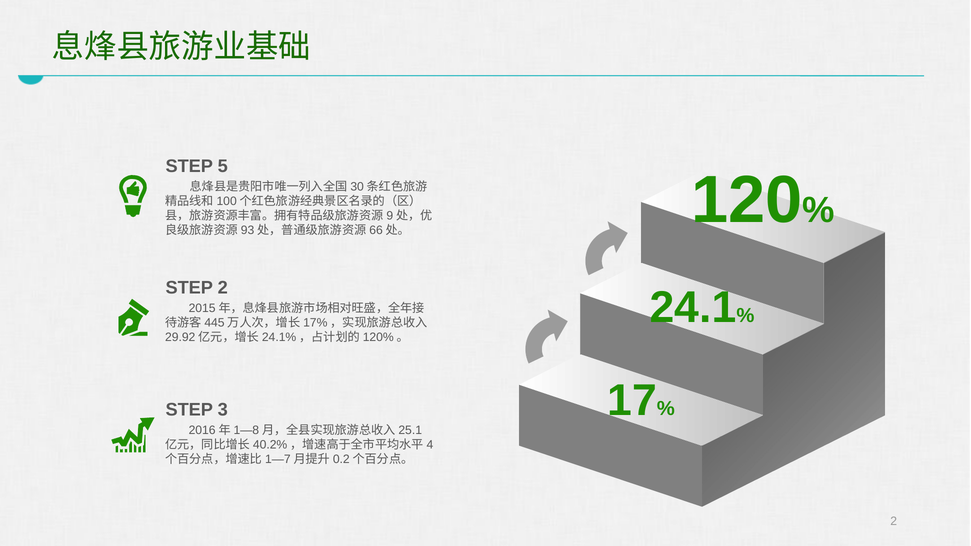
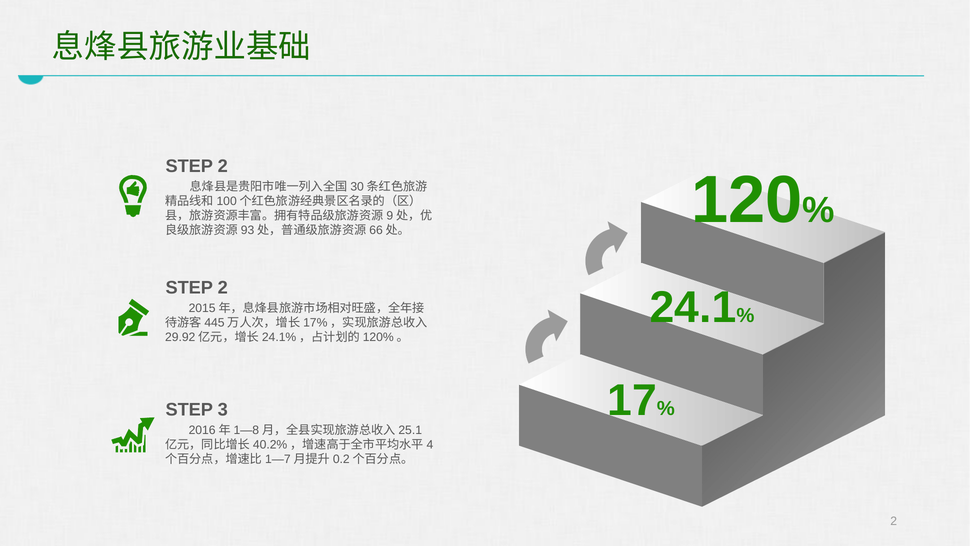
5: 5 -> 2 (223, 166)
